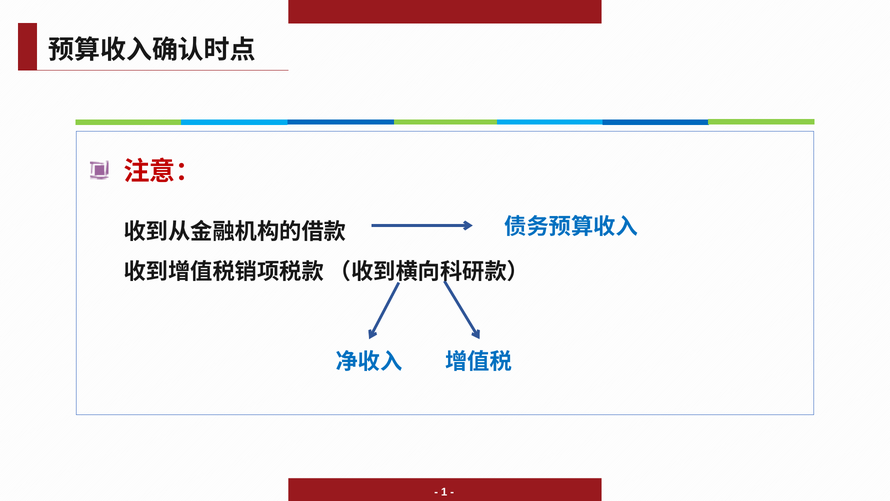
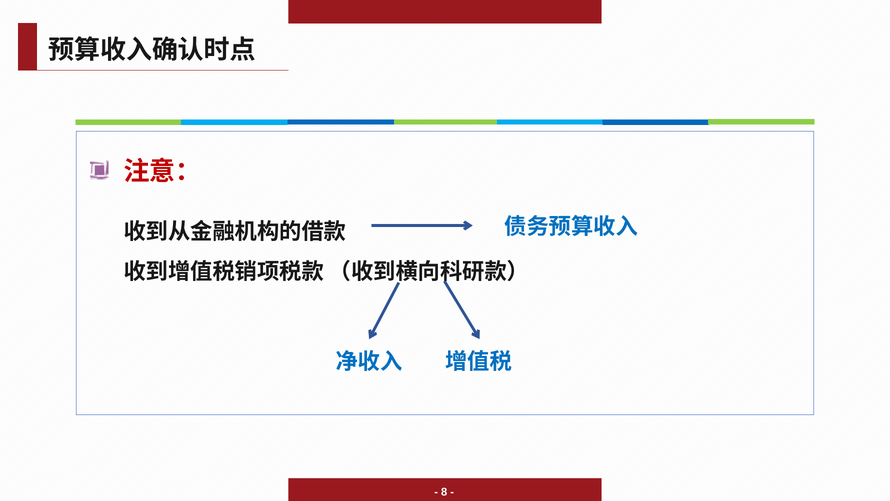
1: 1 -> 8 (444, 491)
